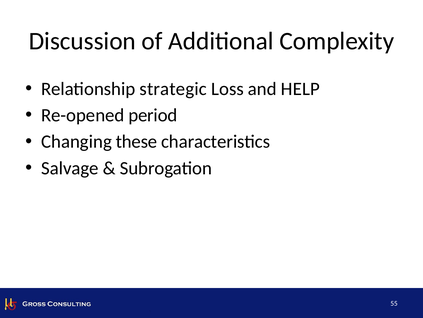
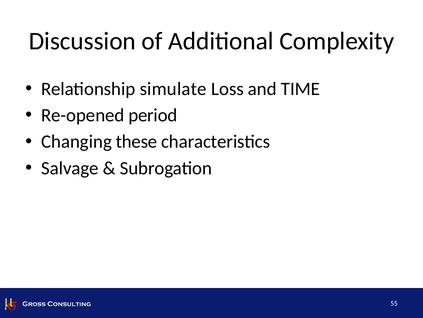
strategic: strategic -> simulate (173, 89)
HELP: HELP -> TIME (300, 89)
